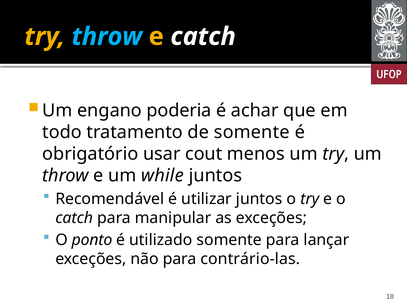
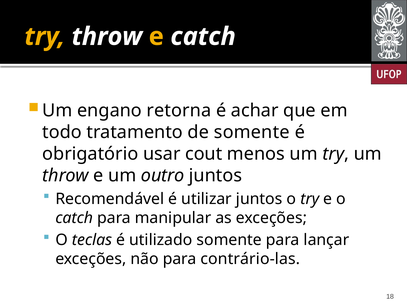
throw colour: light blue -> white (107, 37)
poderia: poderia -> retorna (179, 110)
while: while -> outro (163, 176)
ponto: ponto -> teclas (92, 240)
